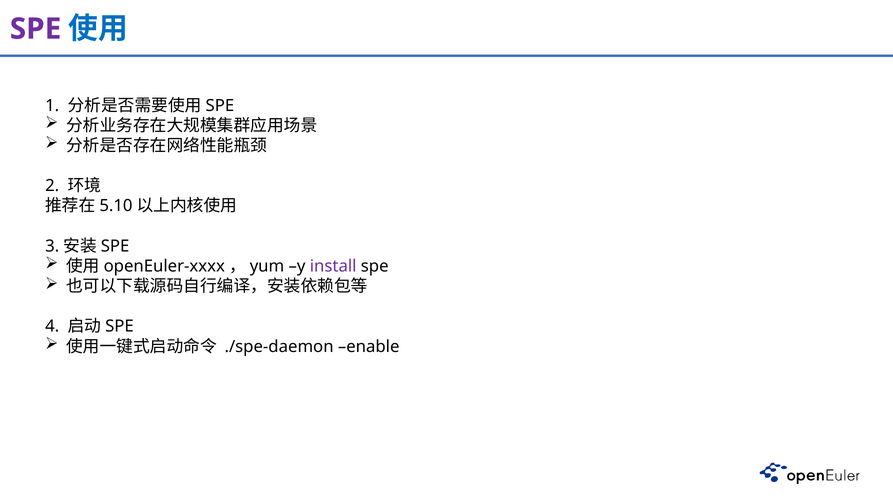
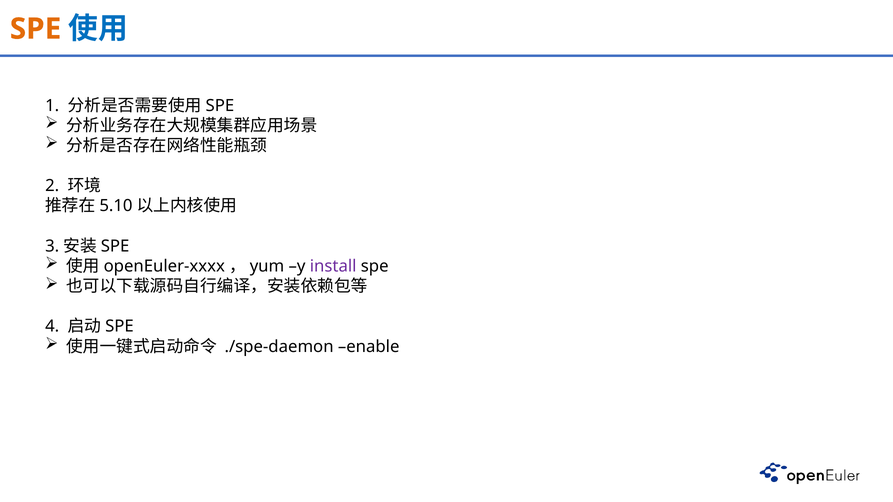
SPE colour: purple -> orange (36, 29)
